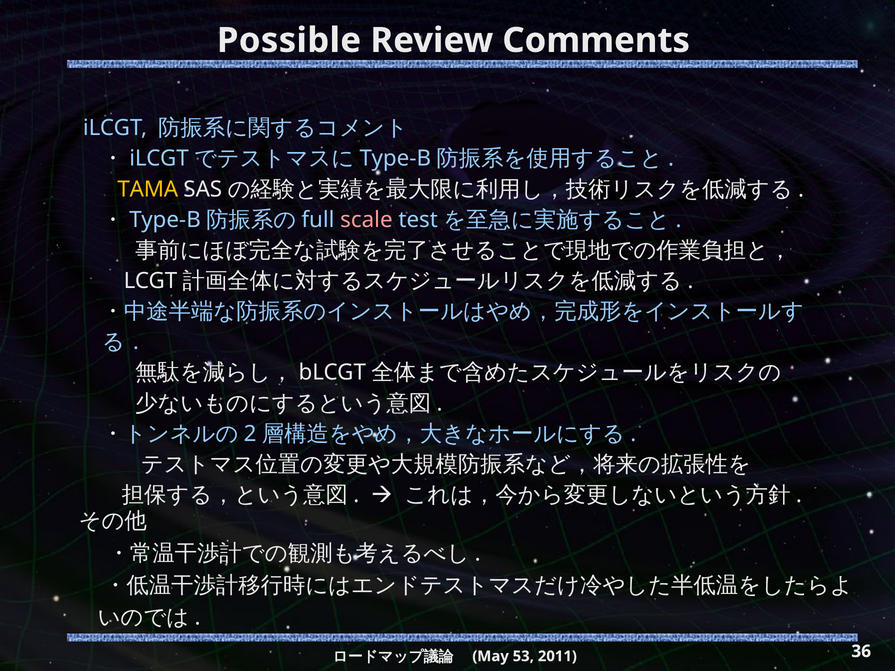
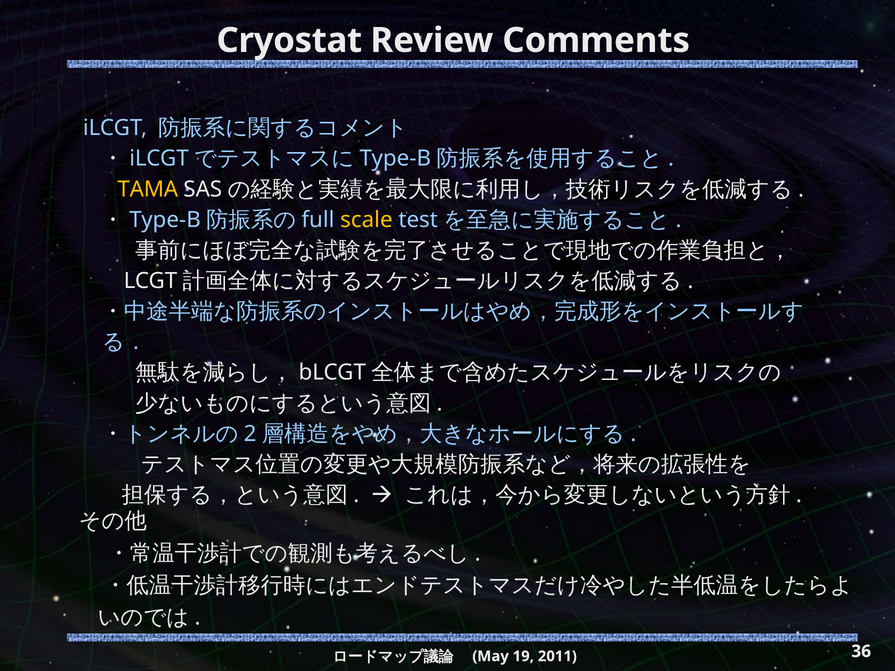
Possible: Possible -> Cryostat (289, 40)
scale colour: pink -> yellow (366, 220)
53: 53 -> 19 (523, 656)
